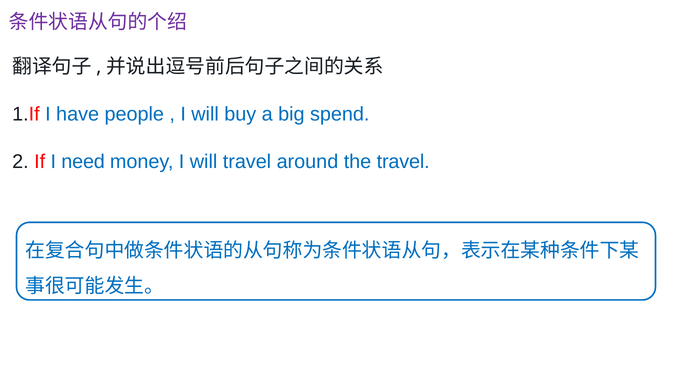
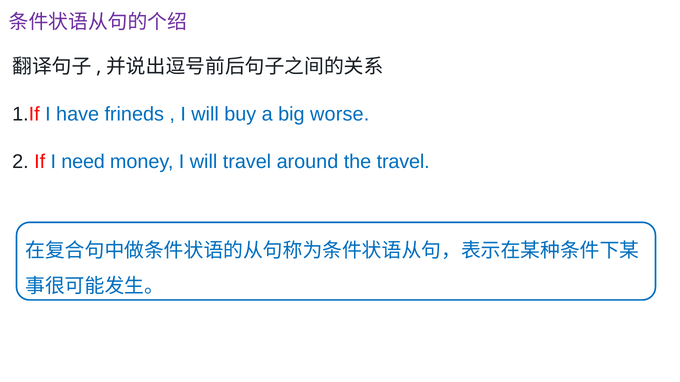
people: people -> frineds (134, 114)
spend: spend -> worse (340, 114)
